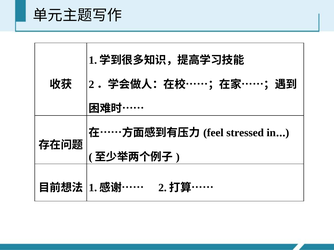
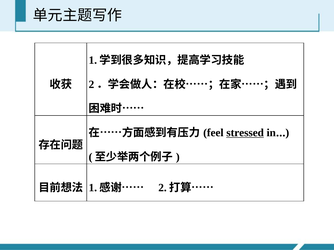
stressed underline: none -> present (245, 133)
